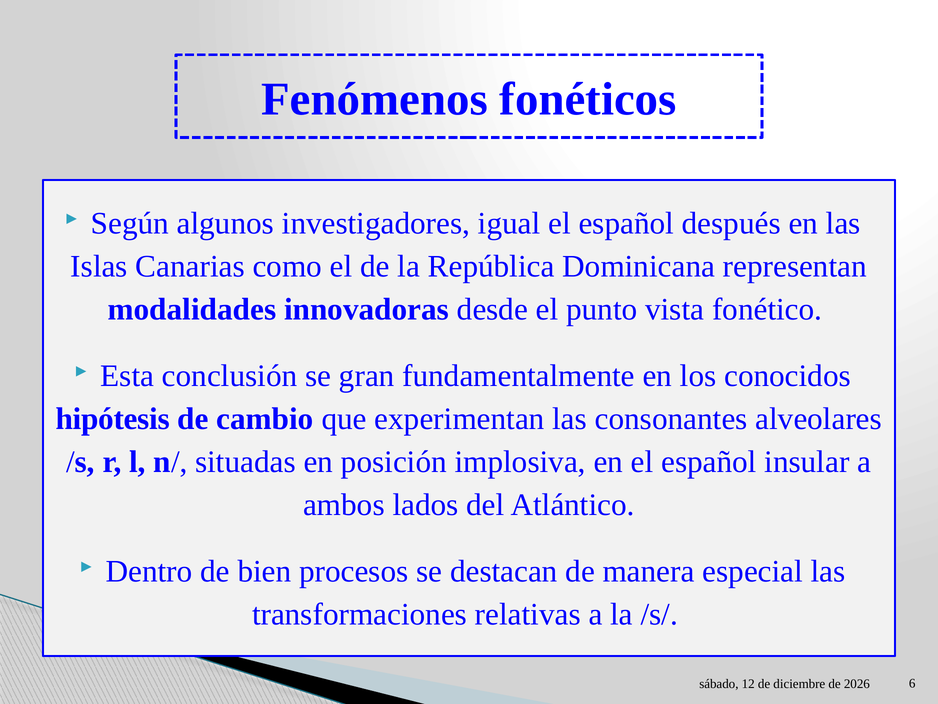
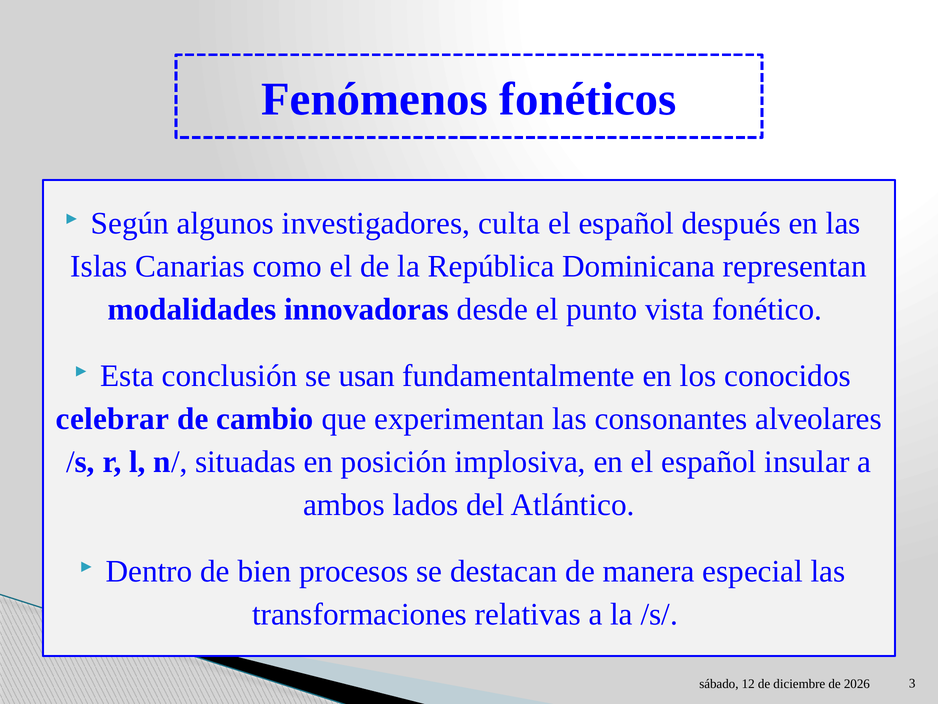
igual: igual -> culta (509, 223)
gran: gran -> usan (367, 376)
hipótesis: hipótesis -> celebrar (112, 419)
6: 6 -> 3 (912, 683)
